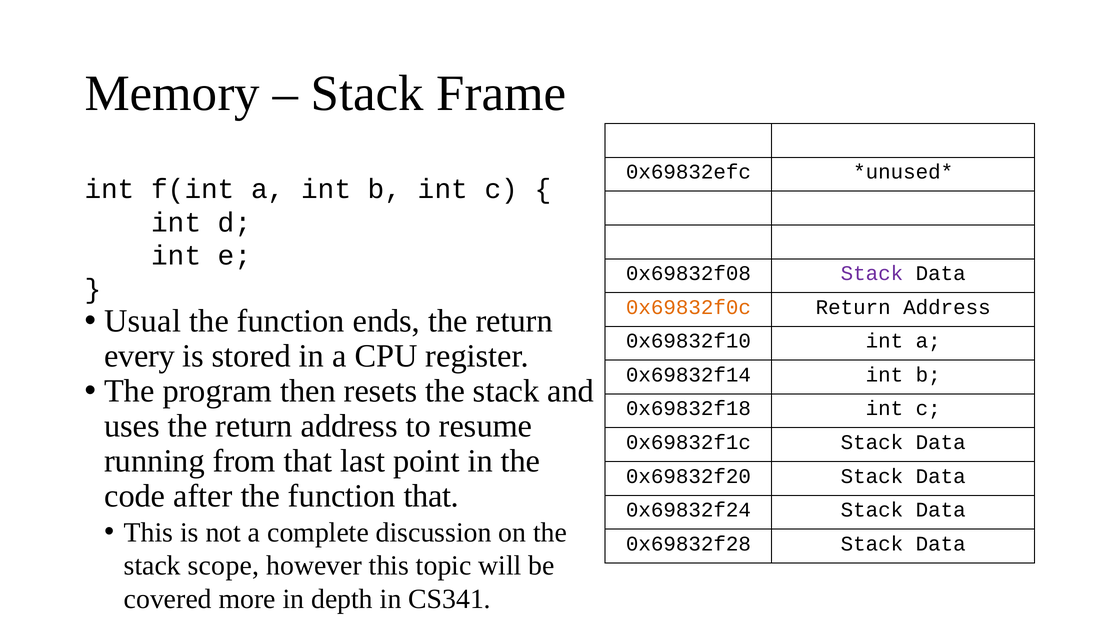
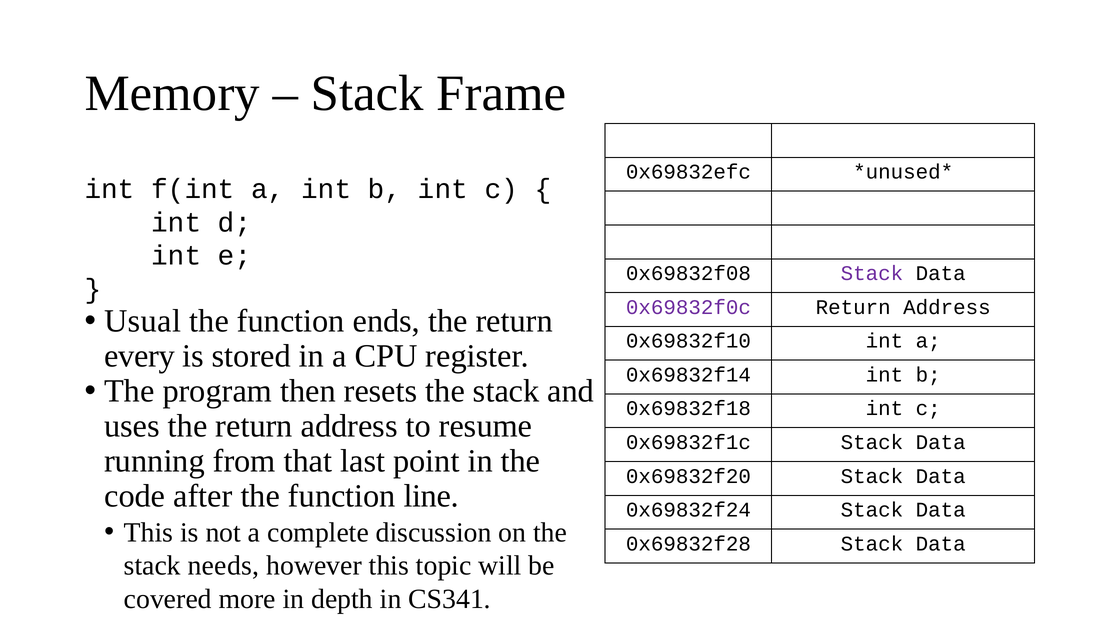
0x69832f0c colour: orange -> purple (688, 307)
function that: that -> line (431, 496)
scope: scope -> needs (223, 566)
